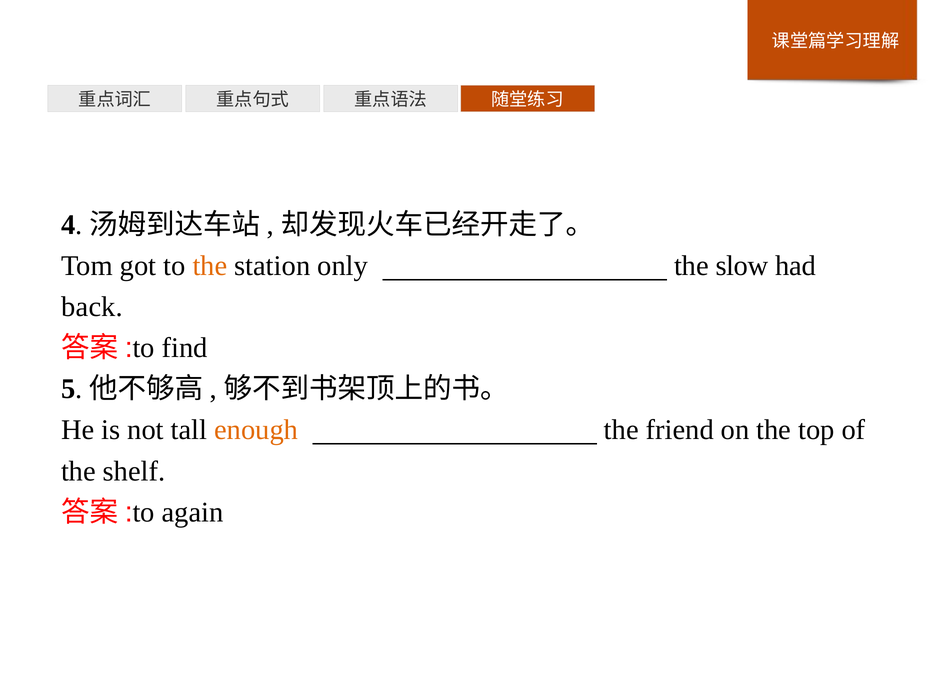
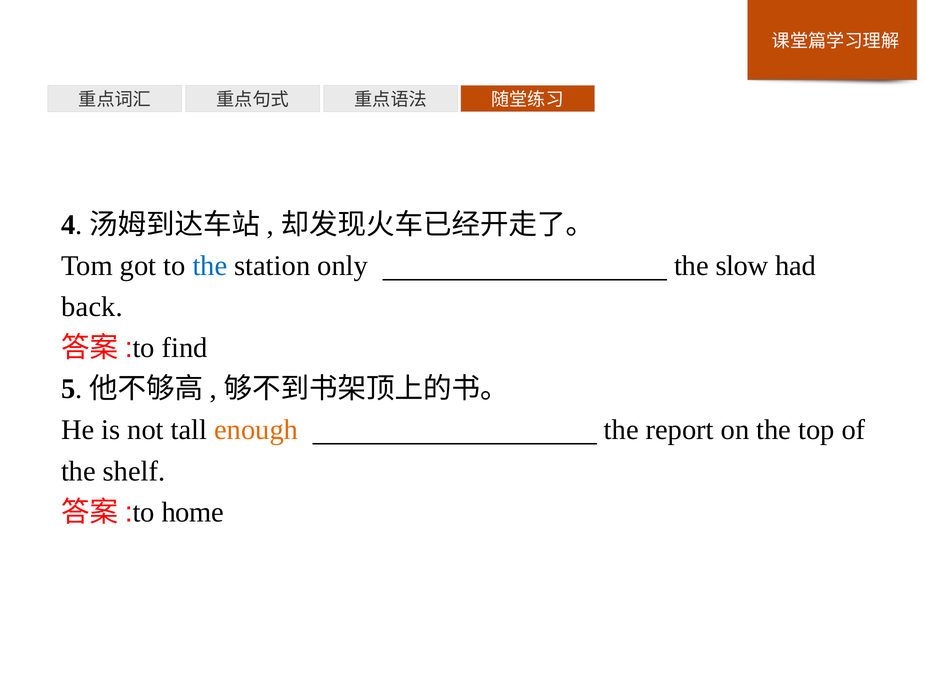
the colour: orange -> blue (210, 266)
friend: friend -> report (680, 430)
again: again -> home (193, 513)
